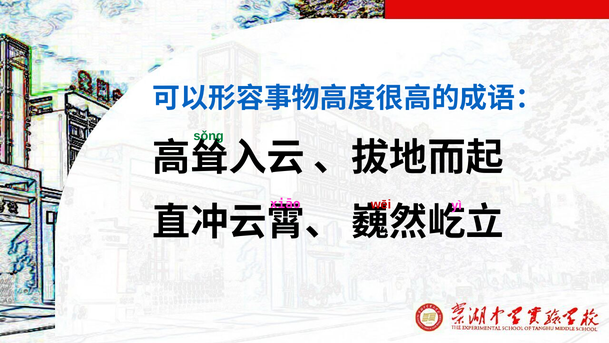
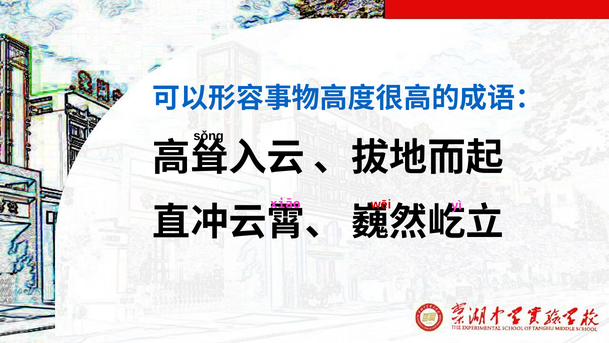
sǒng colour: green -> black (209, 136)
